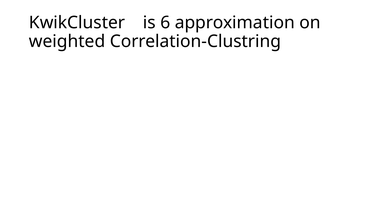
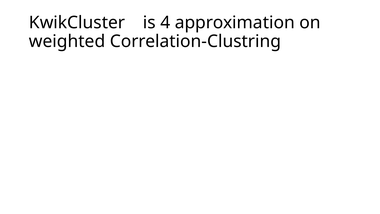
6: 6 -> 4 (165, 23)
